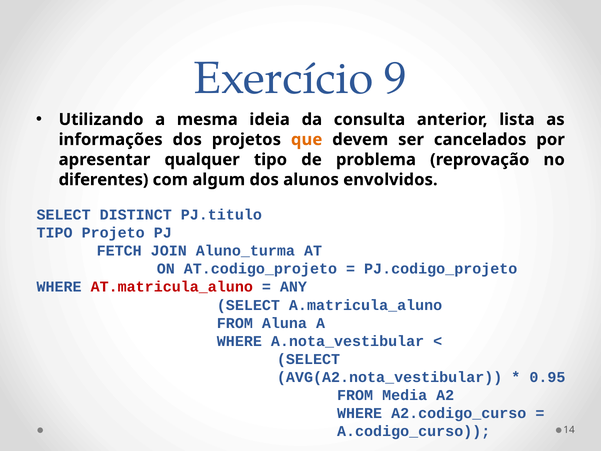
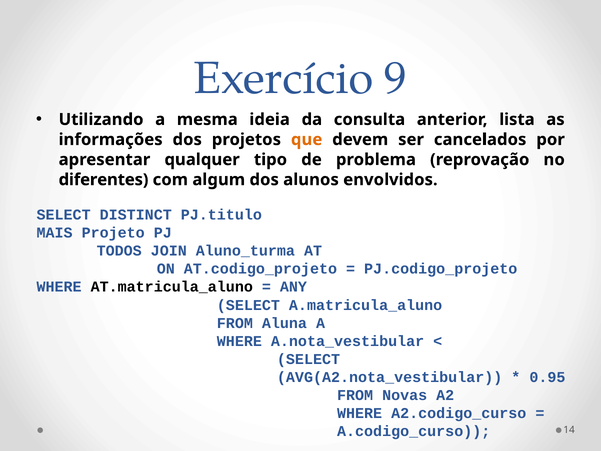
TIPO: TIPO -> MAIS (55, 233)
FETCH: FETCH -> TODOS (119, 251)
AT.matricula_aluno colour: red -> black (172, 287)
Media: Media -> Novas (405, 395)
